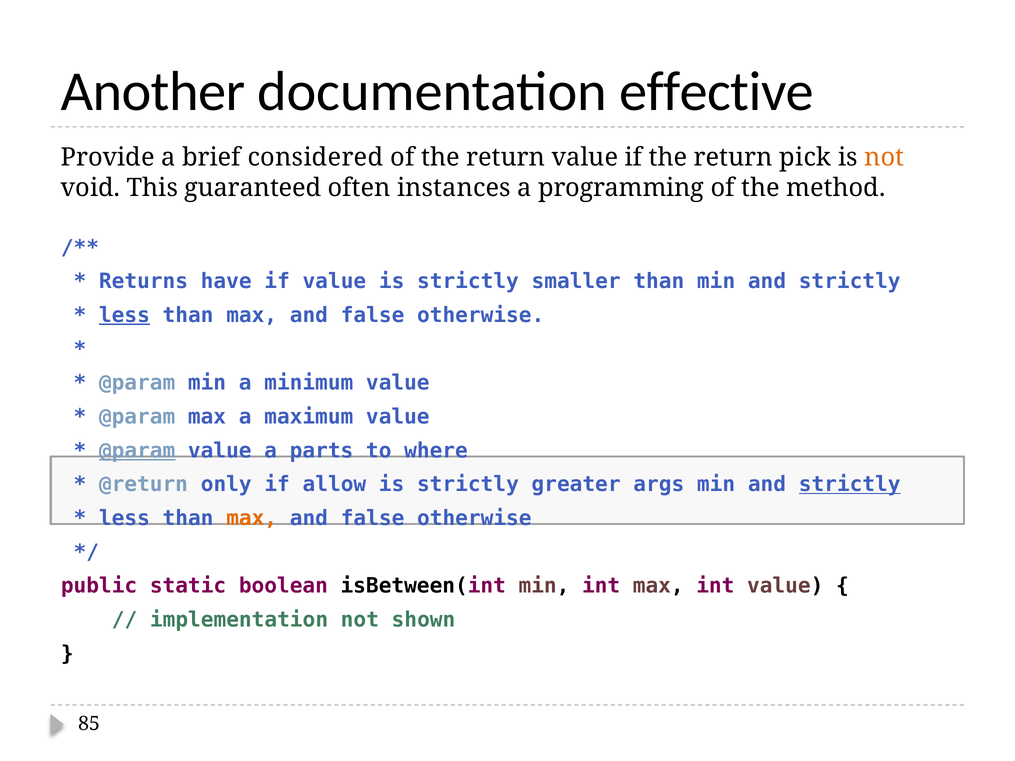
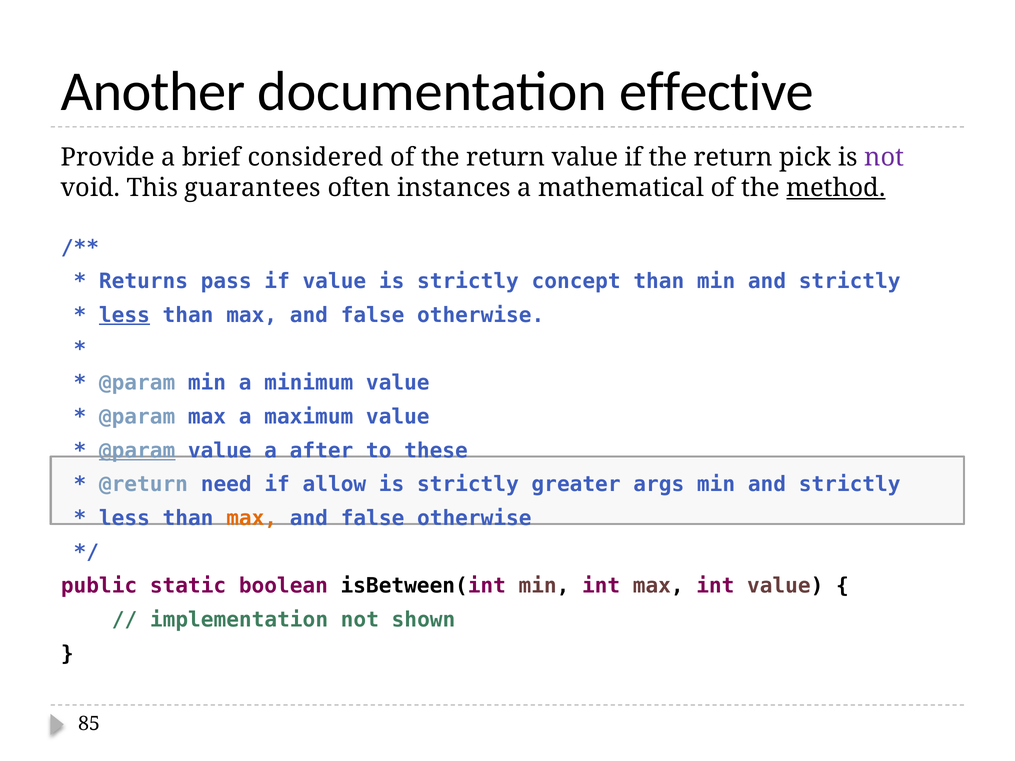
not colour: orange -> purple (884, 157)
guaranteed: guaranteed -> guarantees (253, 188)
programming: programming -> mathematical (621, 188)
method underline: none -> present (836, 188)
have: have -> pass (226, 281)
smaller: smaller -> concept (576, 281)
parts: parts -> after (322, 451)
where: where -> these (436, 451)
only: only -> need (226, 485)
strictly underline: present -> none (850, 485)
